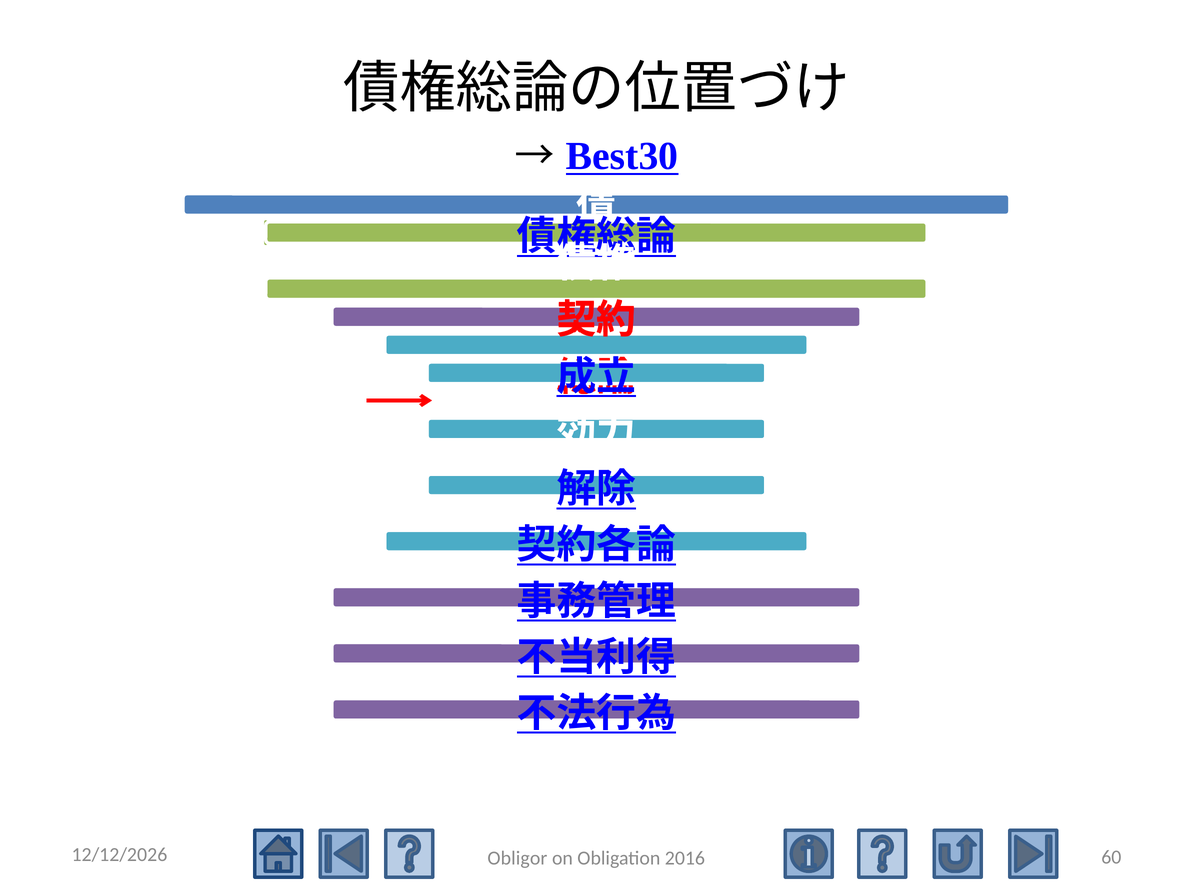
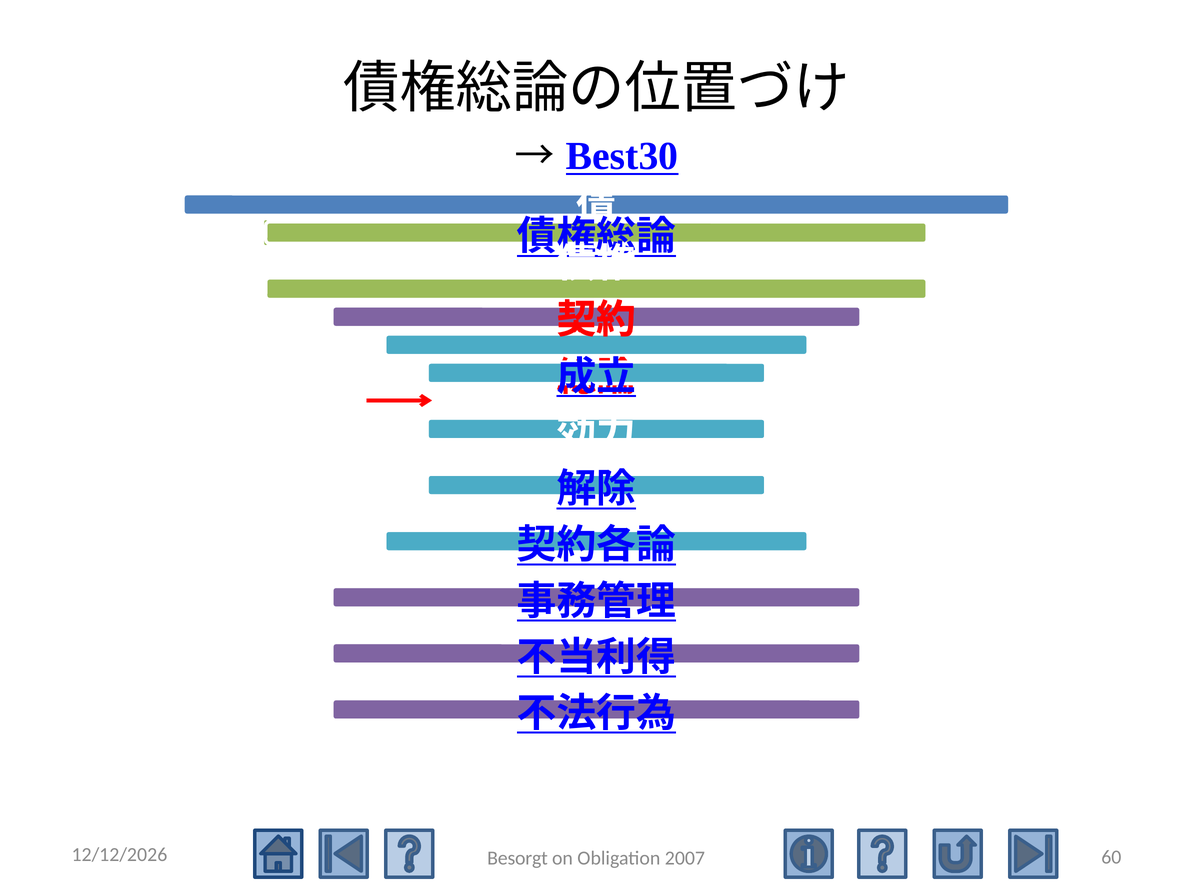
Obligor: Obligor -> Besorgt (518, 858)
2016: 2016 -> 2007 (685, 858)
